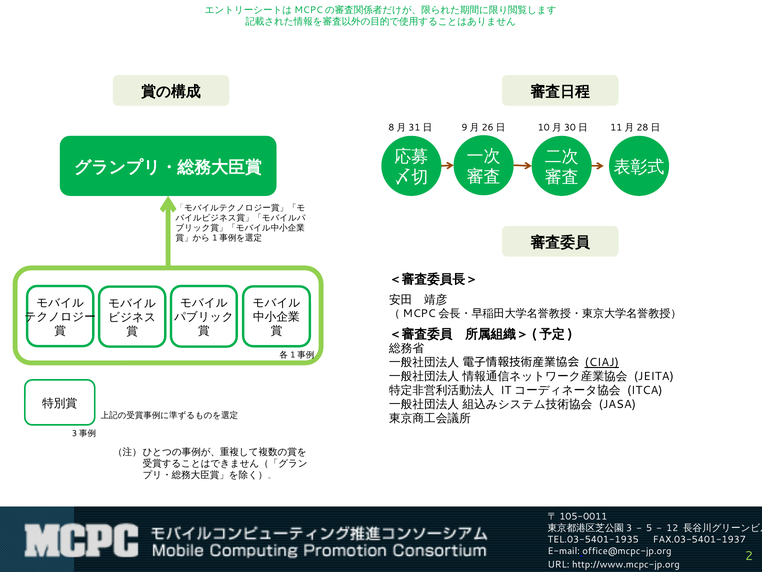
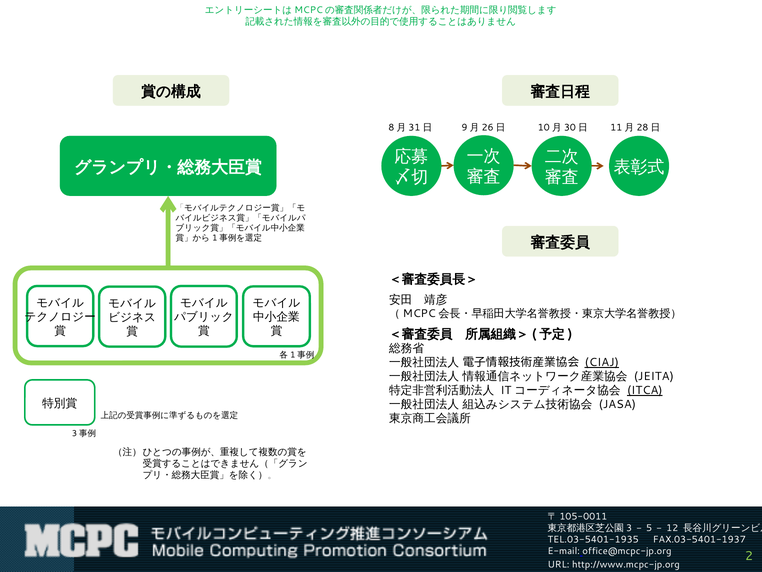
ITCA underline: none -> present (645, 390)
